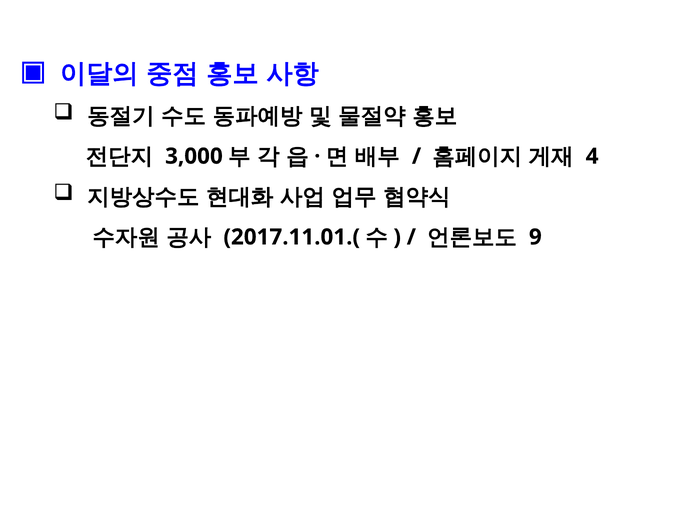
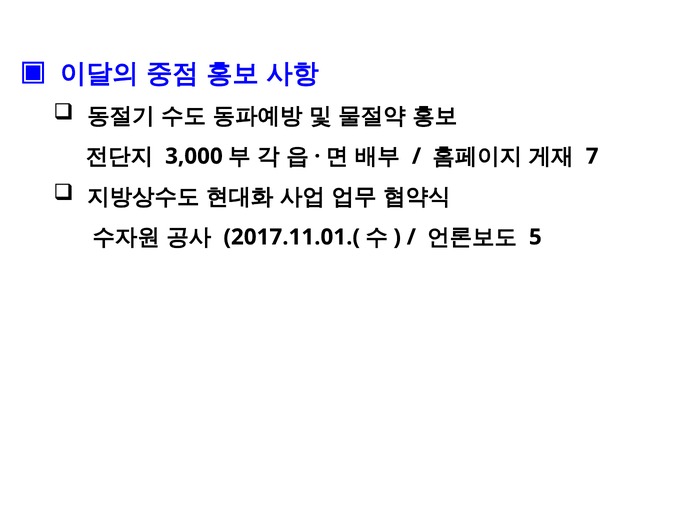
4: 4 -> 7 (592, 156)
9: 9 -> 5 (535, 237)
